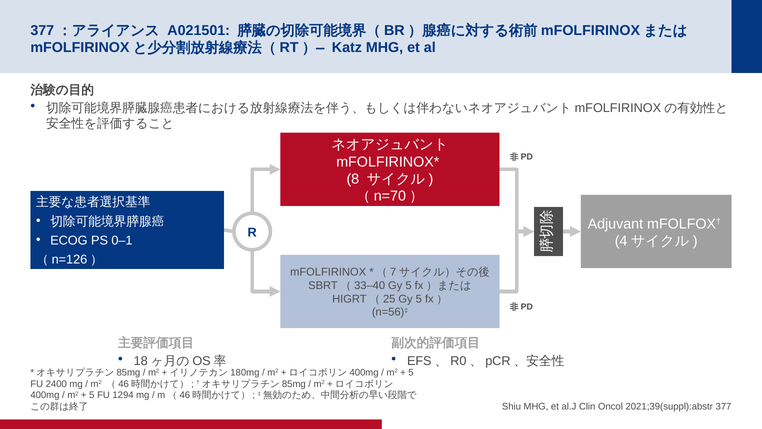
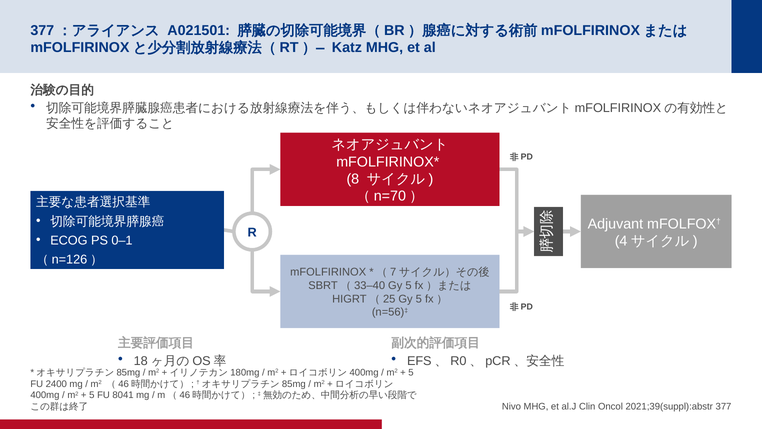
1294: 1294 -> 8041 (123, 395)
Shiu: Shiu -> Nivo (511, 406)
